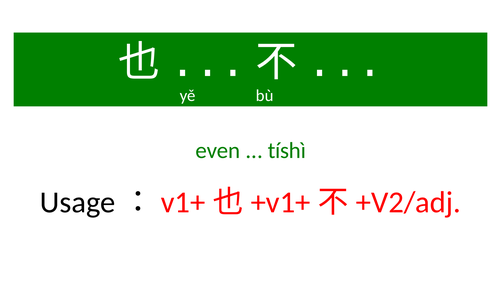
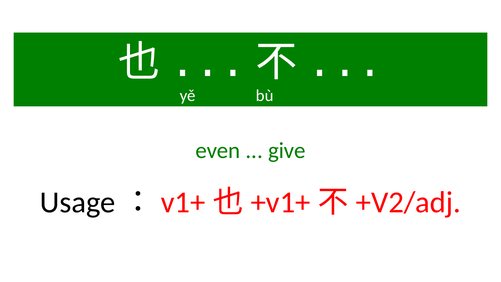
tíshì: tíshì -> give (287, 151)
